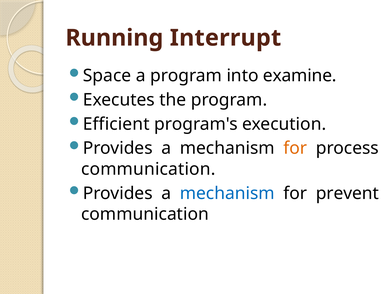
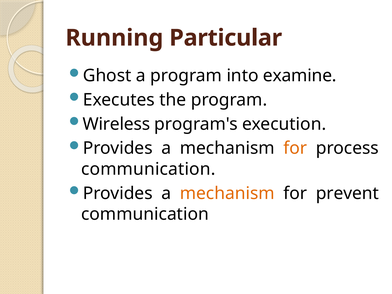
Interrupt: Interrupt -> Particular (226, 38)
Space: Space -> Ghost (107, 76)
Efficient: Efficient -> Wireless (116, 124)
mechanism colour: blue -> orange (227, 193)
